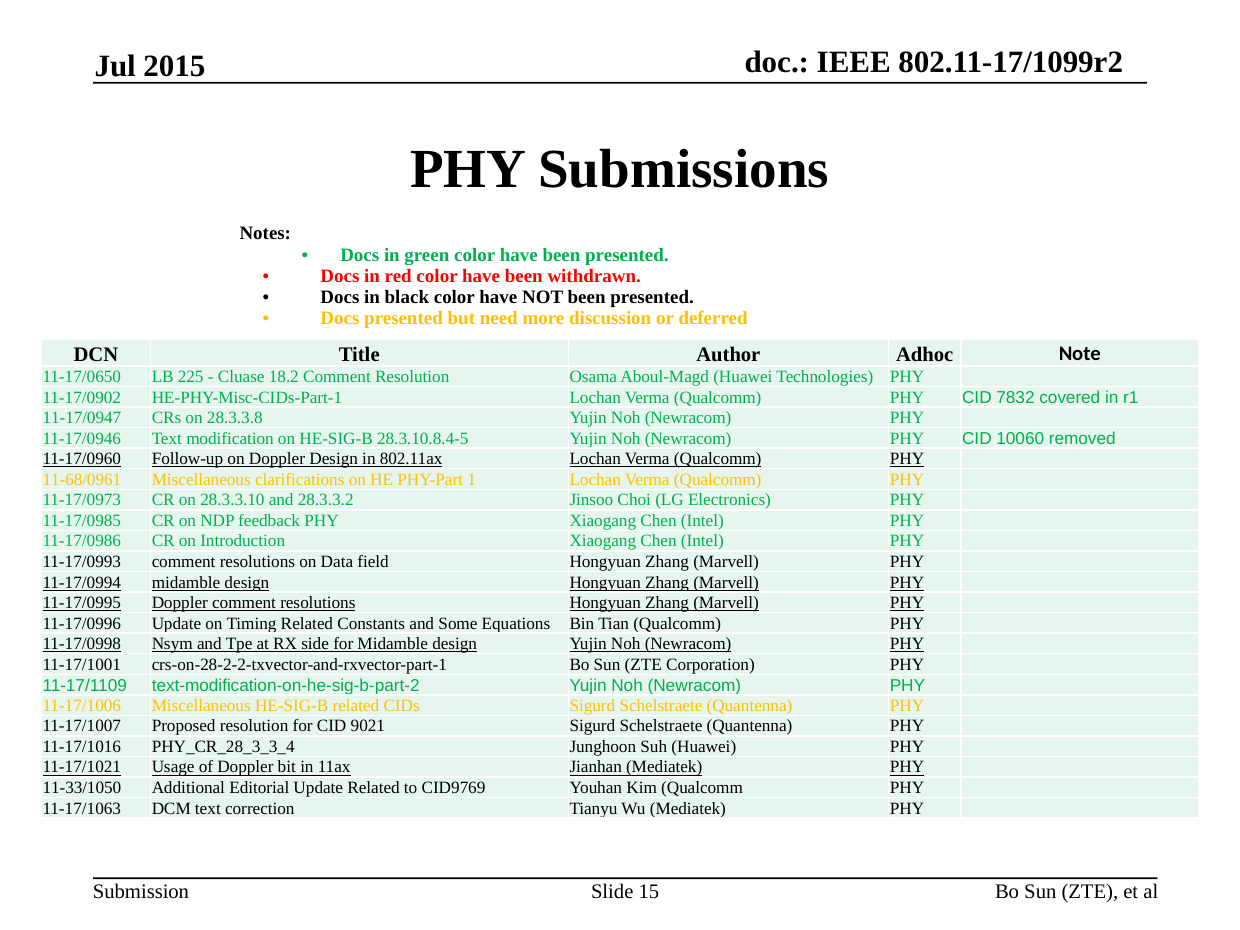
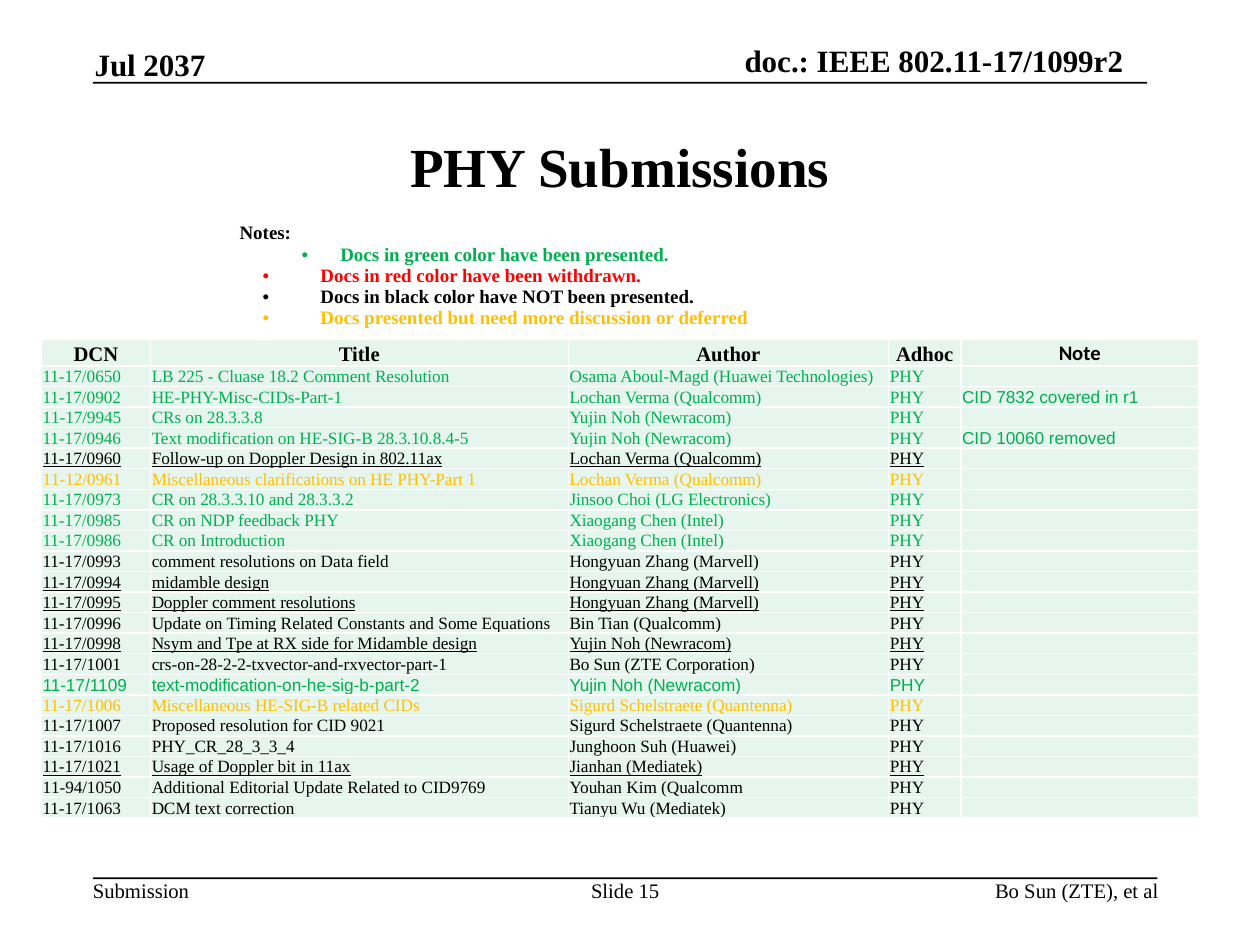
2015: 2015 -> 2037 (174, 66)
11-17/0947: 11-17/0947 -> 11-17/9945 (82, 418)
11-68/0961: 11-68/0961 -> 11-12/0961 (82, 480)
11-33/1050: 11-33/1050 -> 11-94/1050 (82, 788)
